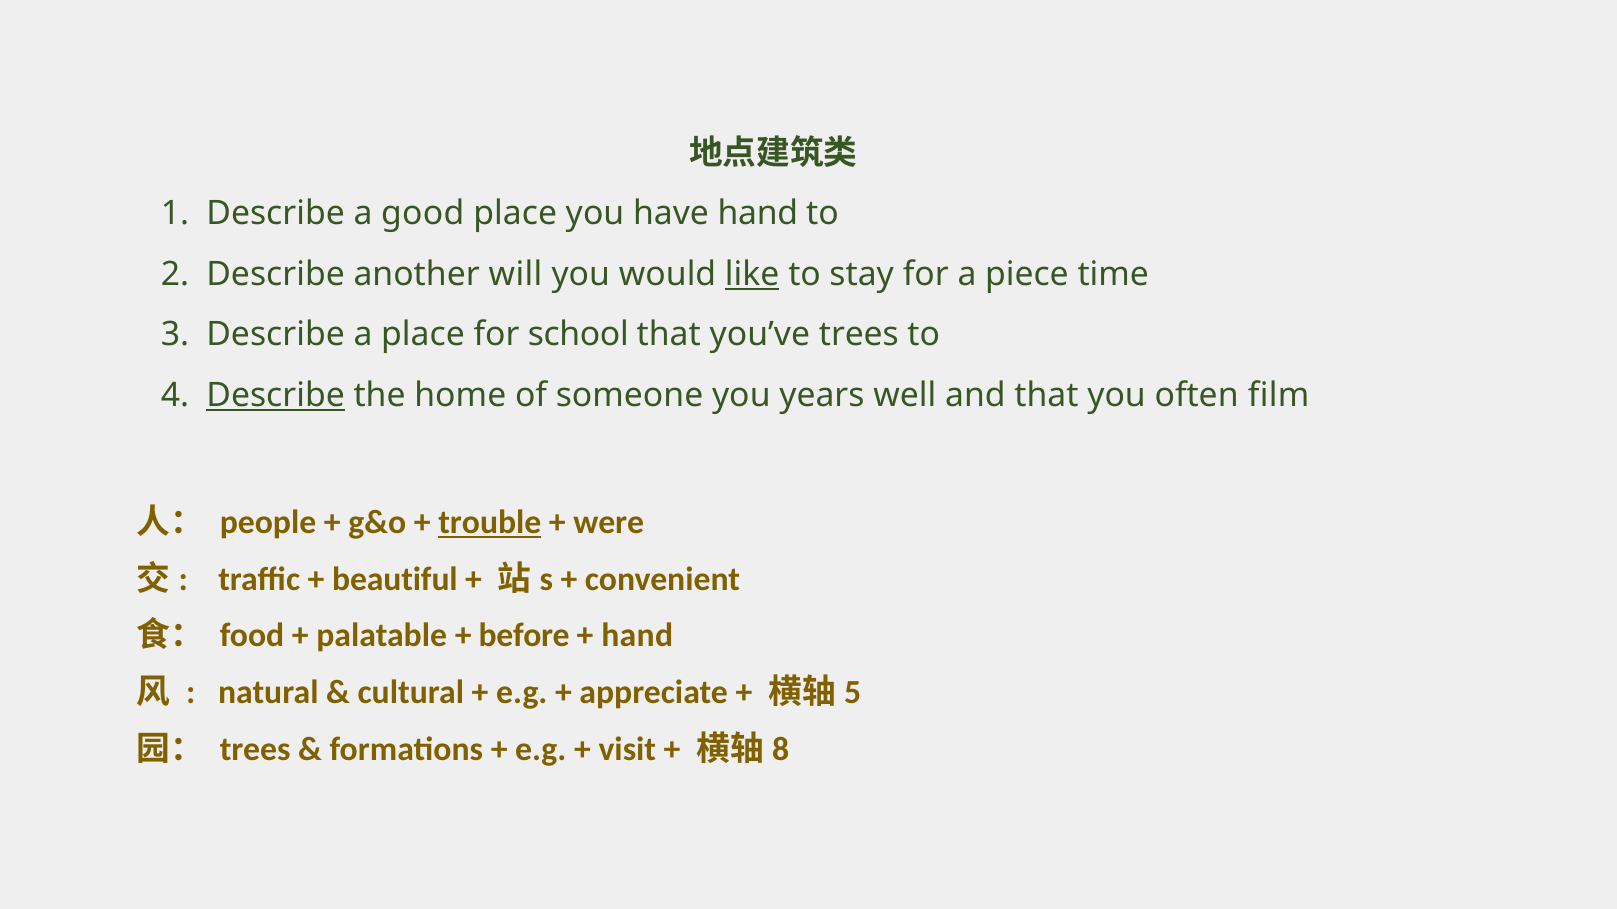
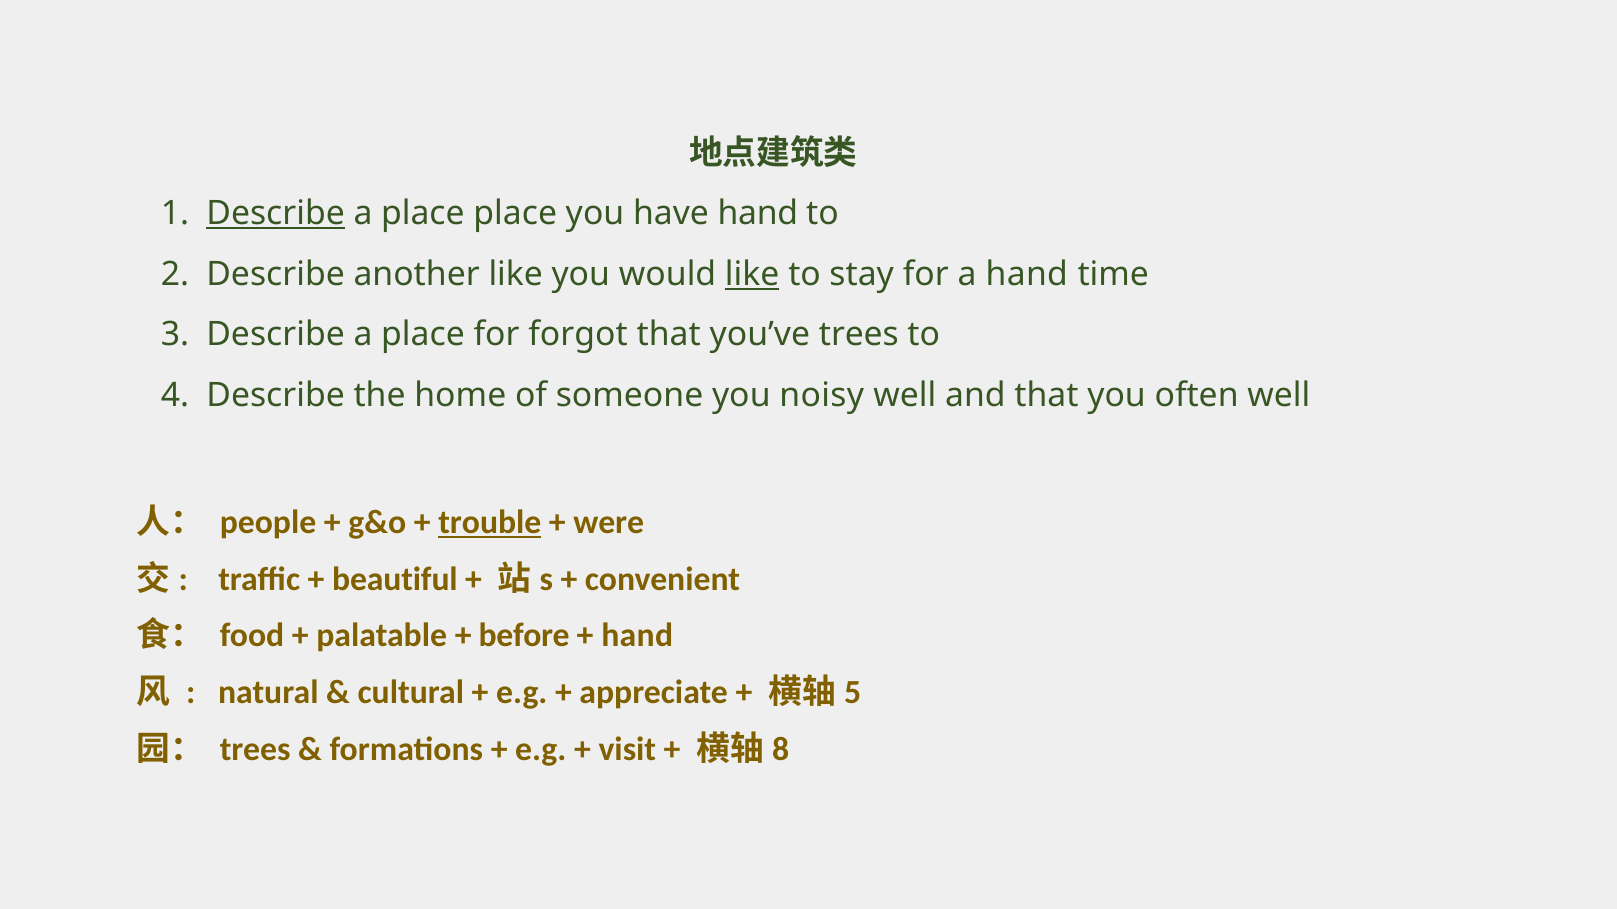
Describe underline: none -> present (276, 214)
good: good -> place (423, 214)
another will: will -> like (516, 274)
a piece: piece -> hand (1027, 274)
school: school -> forgot (578, 335)
Describe underline: present -> none (276, 396)
years: years -> noisy (822, 396)
often film: film -> well (1279, 396)
